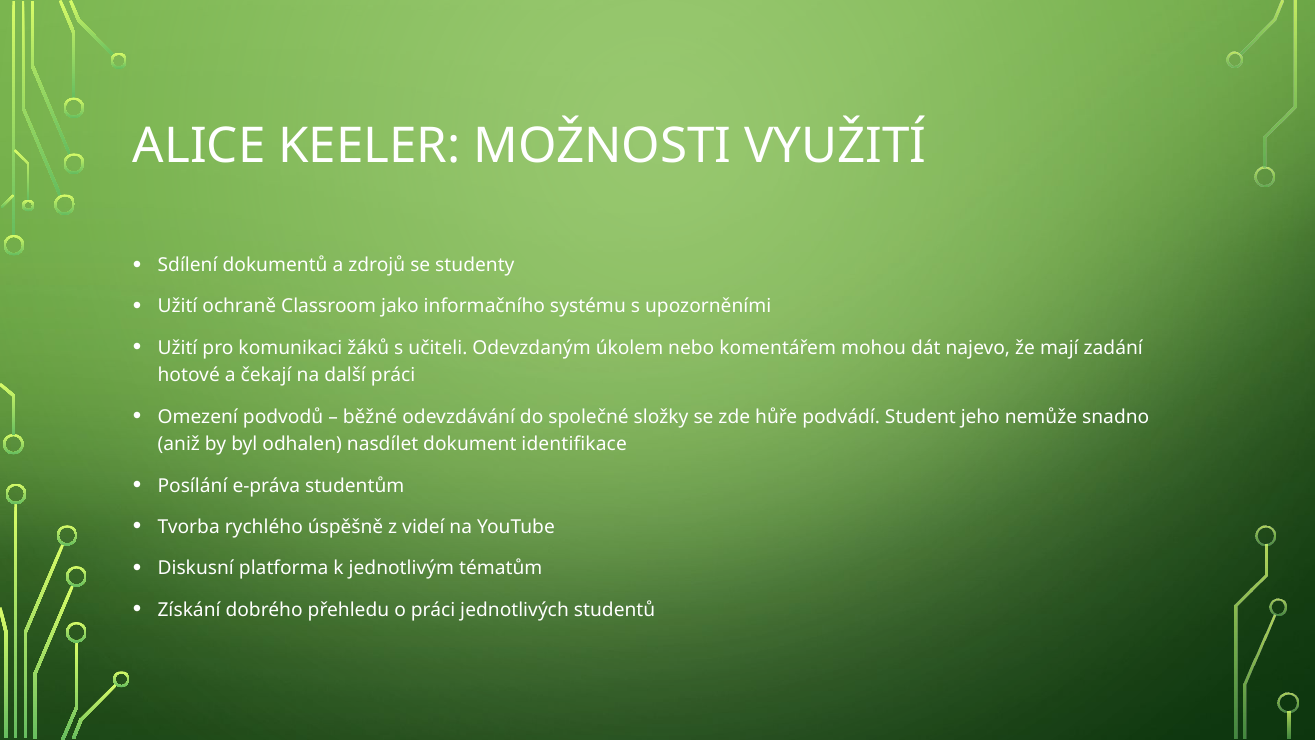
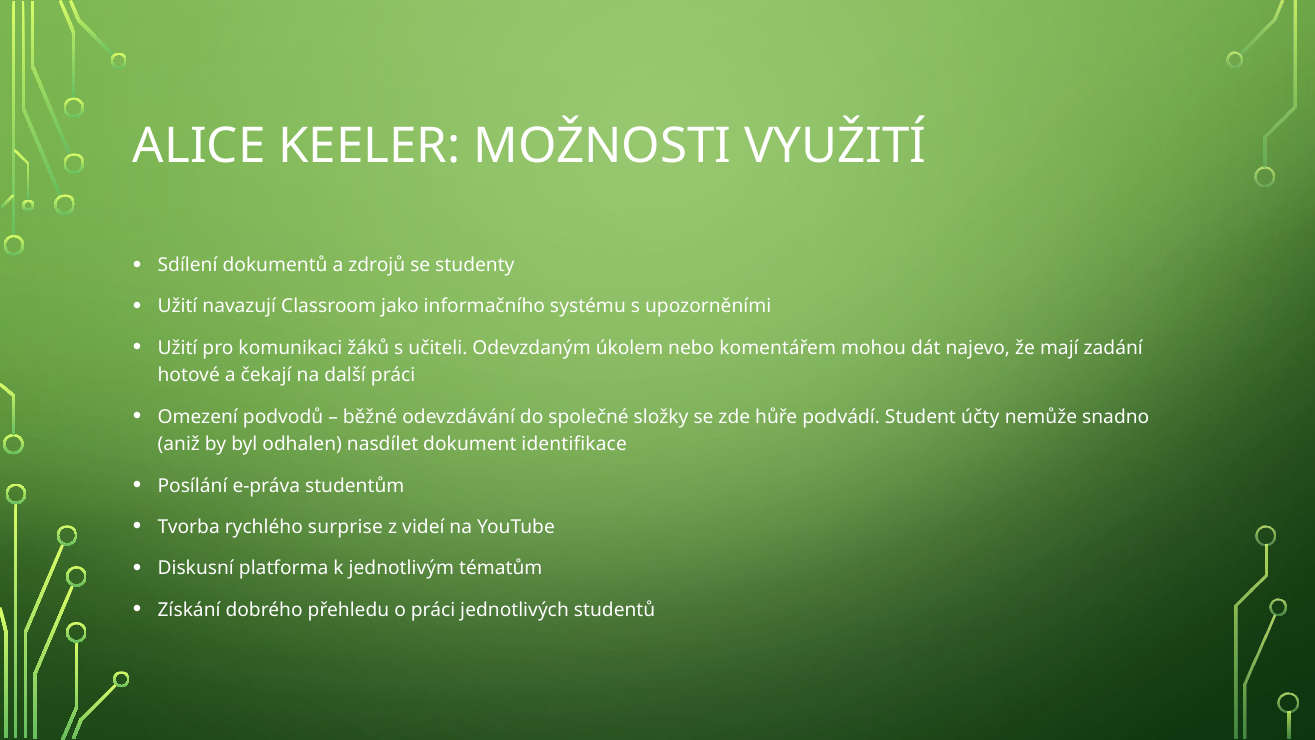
ochraně: ochraně -> navazují (239, 306)
jeho: jeho -> účty (980, 417)
úspěšně: úspěšně -> surprise (345, 527)
